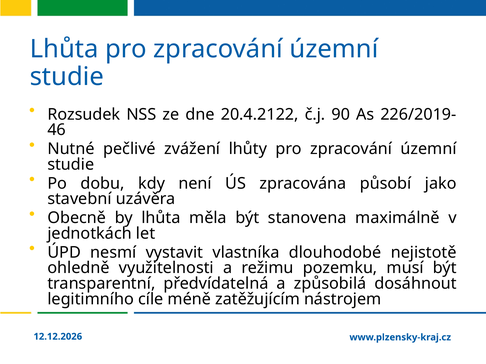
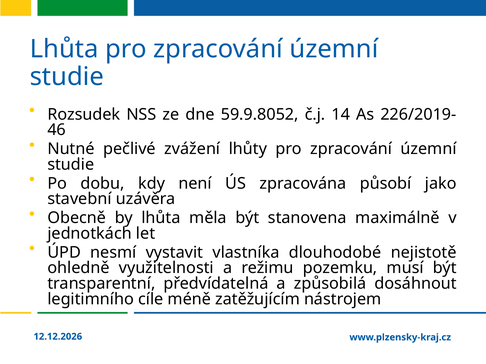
20.4.2122: 20.4.2122 -> 59.9.8052 (260, 115)
90: 90 -> 14 (341, 115)
